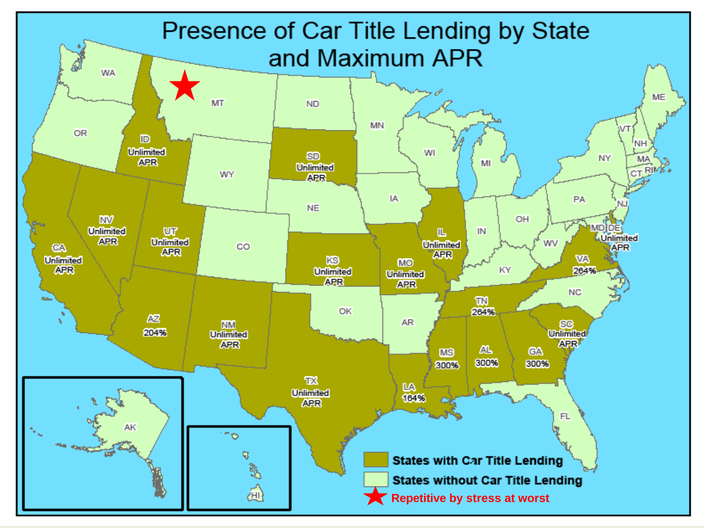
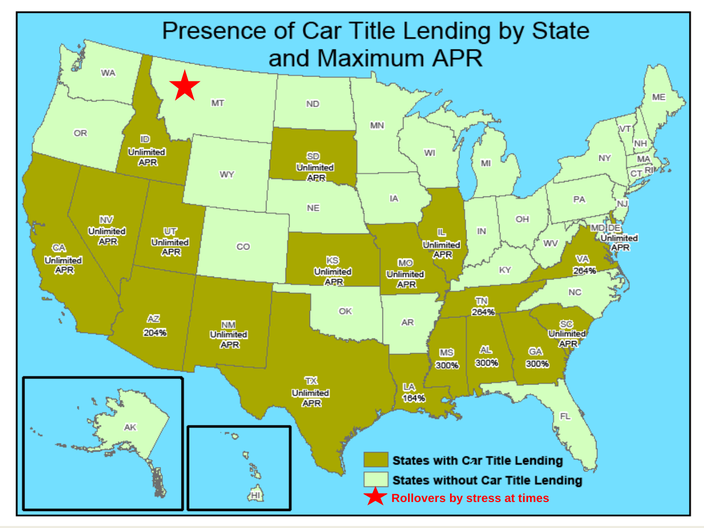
Repetitive: Repetitive -> Rollovers (419, 498)
worst: worst -> times (534, 498)
